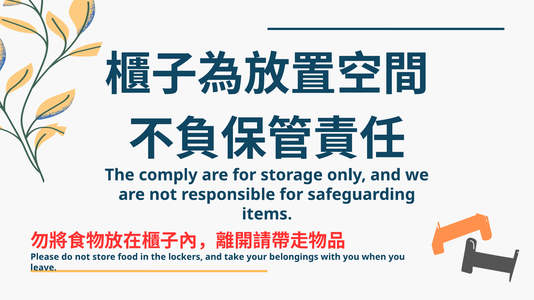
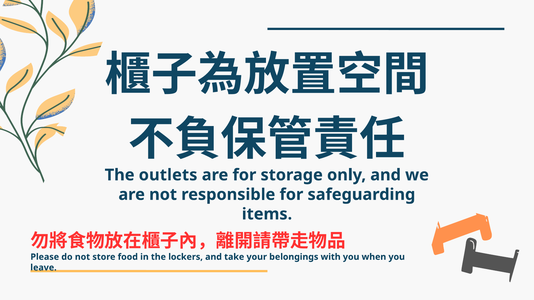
comply: comply -> outlets (168, 175)
